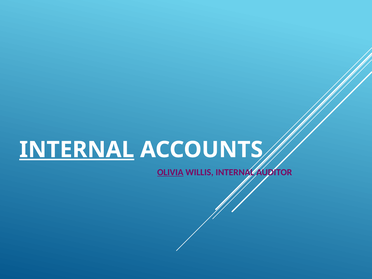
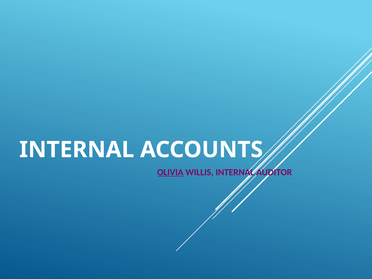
INTERNAL underline: present -> none (77, 150)
